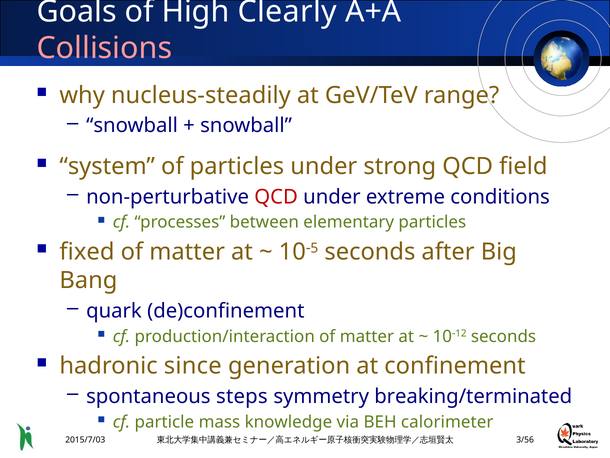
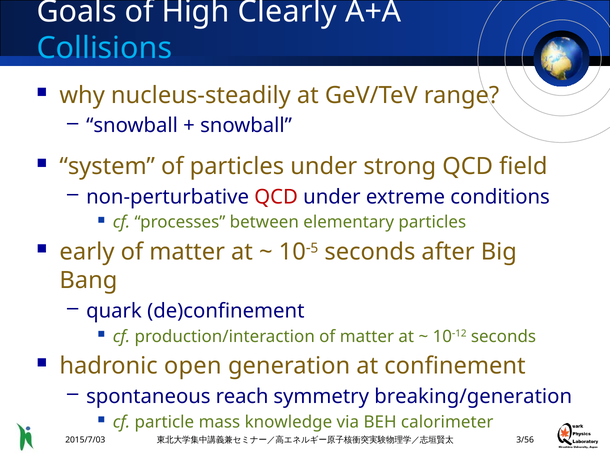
Collisions colour: pink -> light blue (104, 48)
fixed: fixed -> early (87, 252)
since: since -> open (193, 366)
steps: steps -> reach (242, 396)
breaking/terminated: breaking/terminated -> breaking/generation (473, 396)
